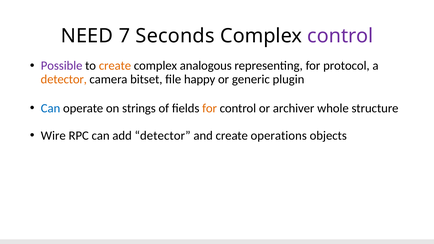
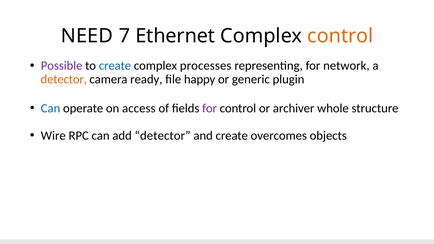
Seconds: Seconds -> Ethernet (175, 36)
control colour: purple -> orange (340, 36)
create colour: orange -> blue (115, 66)
analogous: analogous -> processes (206, 66)
protocol: protocol -> network (346, 66)
bitset: bitset -> ready (146, 79)
strings: strings -> access (139, 108)
for colour: orange -> purple (210, 108)
operations: operations -> overcomes (279, 136)
